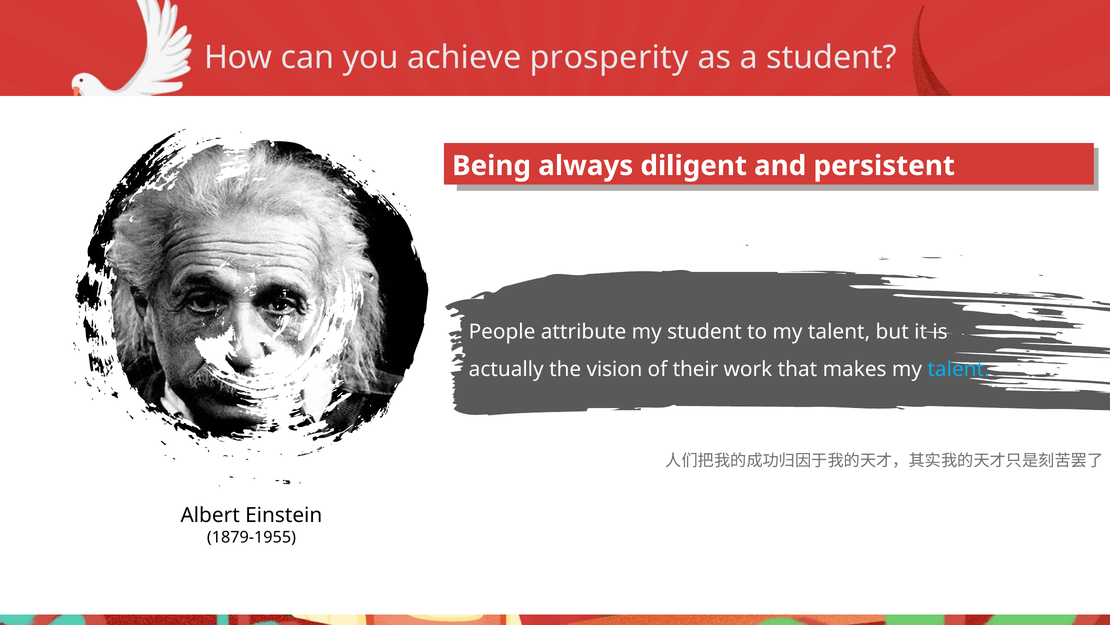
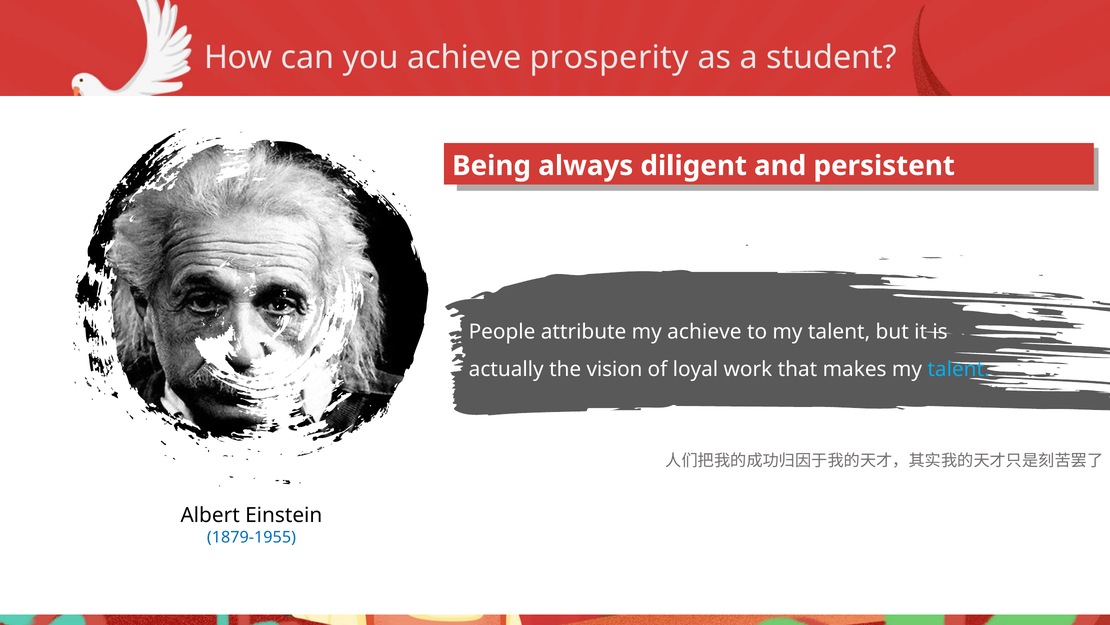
my student: student -> achieve (704, 332)
their: their -> loyal (695, 369)
1879-1955 colour: black -> blue (251, 537)
